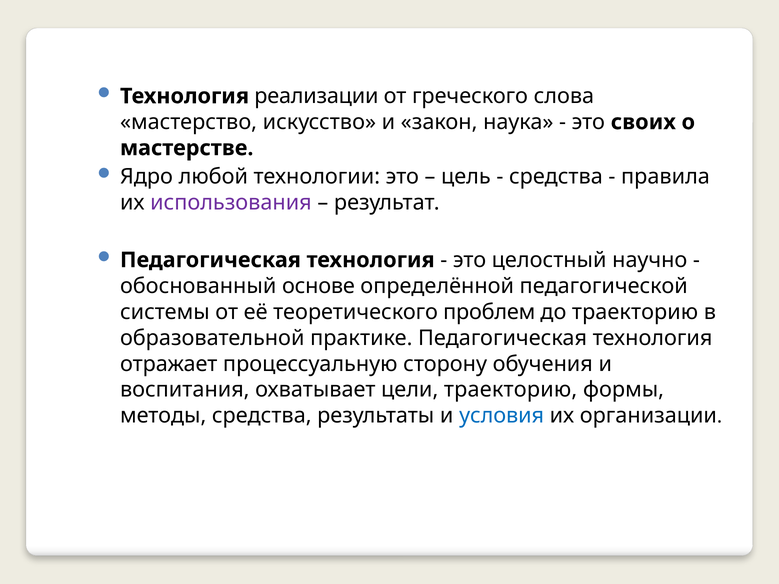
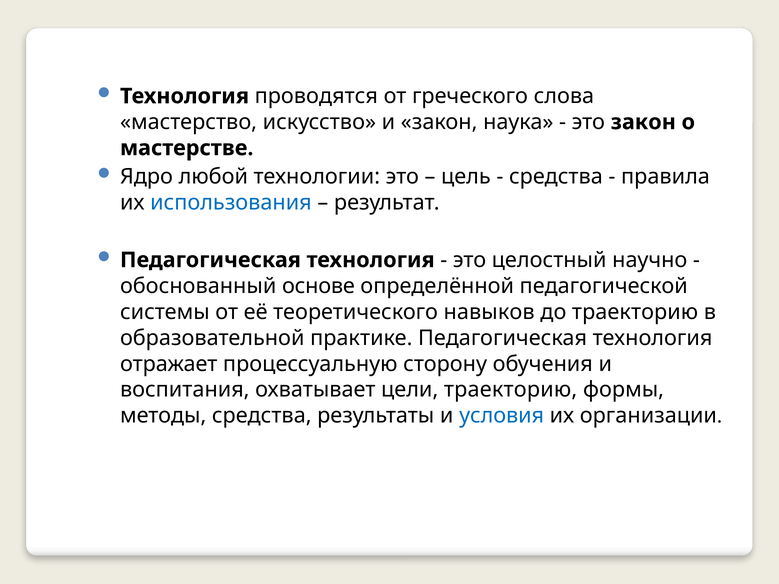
реализации: реализации -> проводятся (316, 96)
это своих: своих -> закон (643, 122)
использования colour: purple -> blue (231, 203)
проблем: проблем -> навыков (489, 312)
